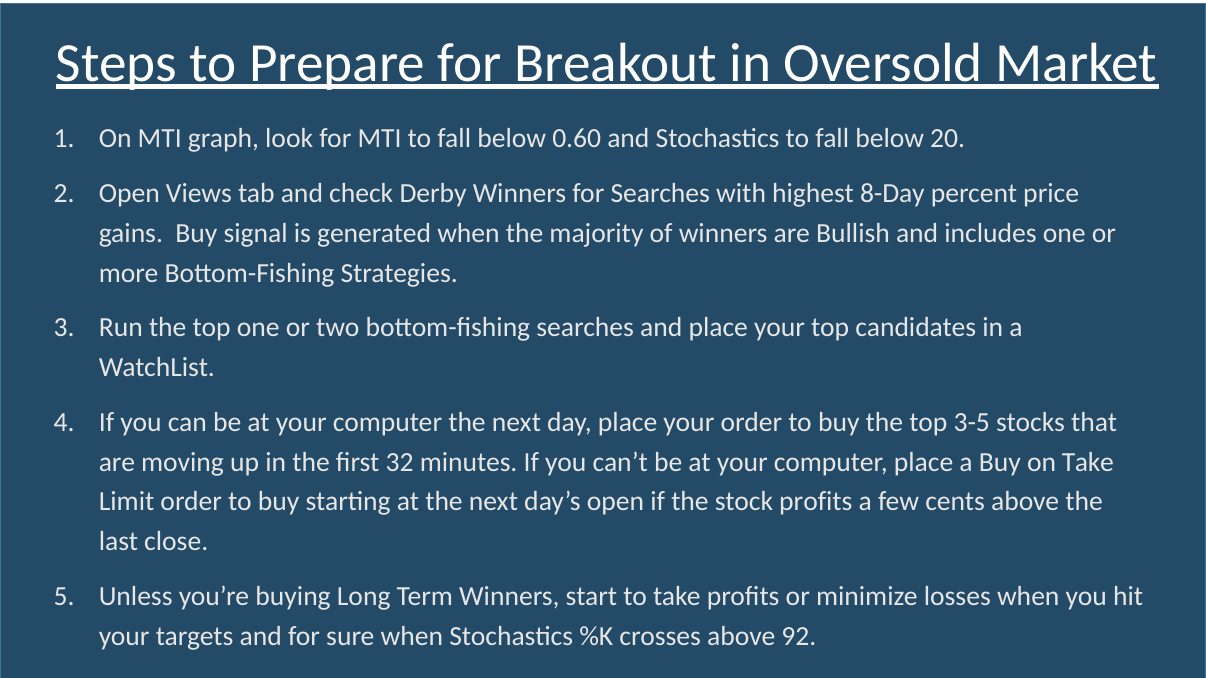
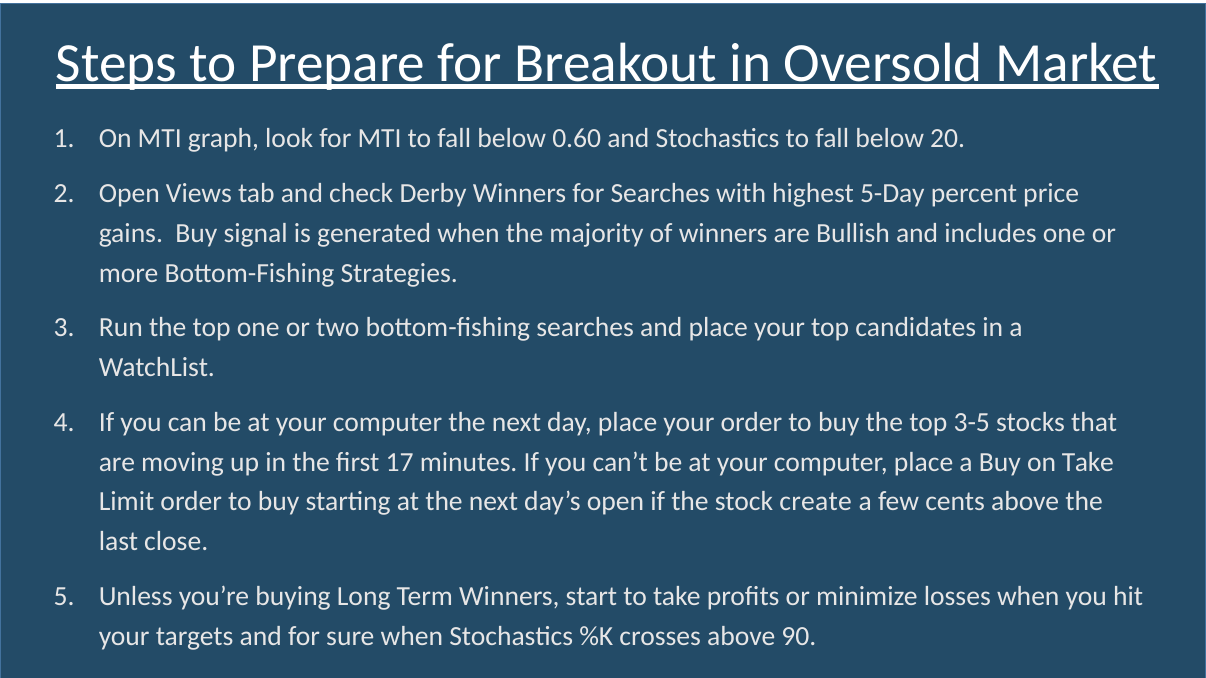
8-Day: 8-Day -> 5-Day (892, 194)
32: 32 -> 17 (400, 462)
stock profits: profits -> create (816, 502)
92: 92 -> 90 (799, 636)
